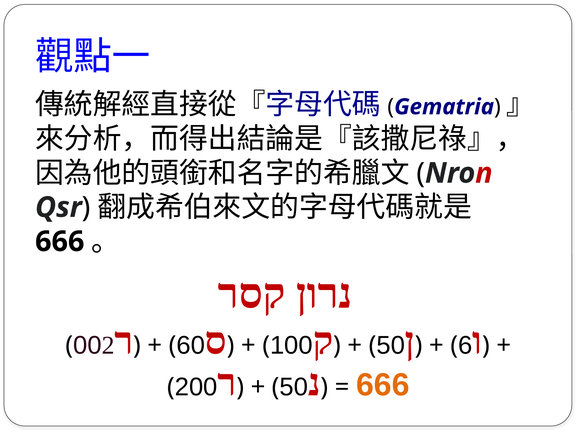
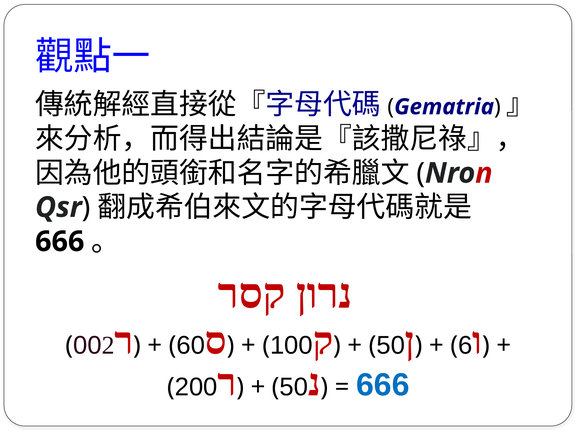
666 colour: orange -> blue (383, 385)
